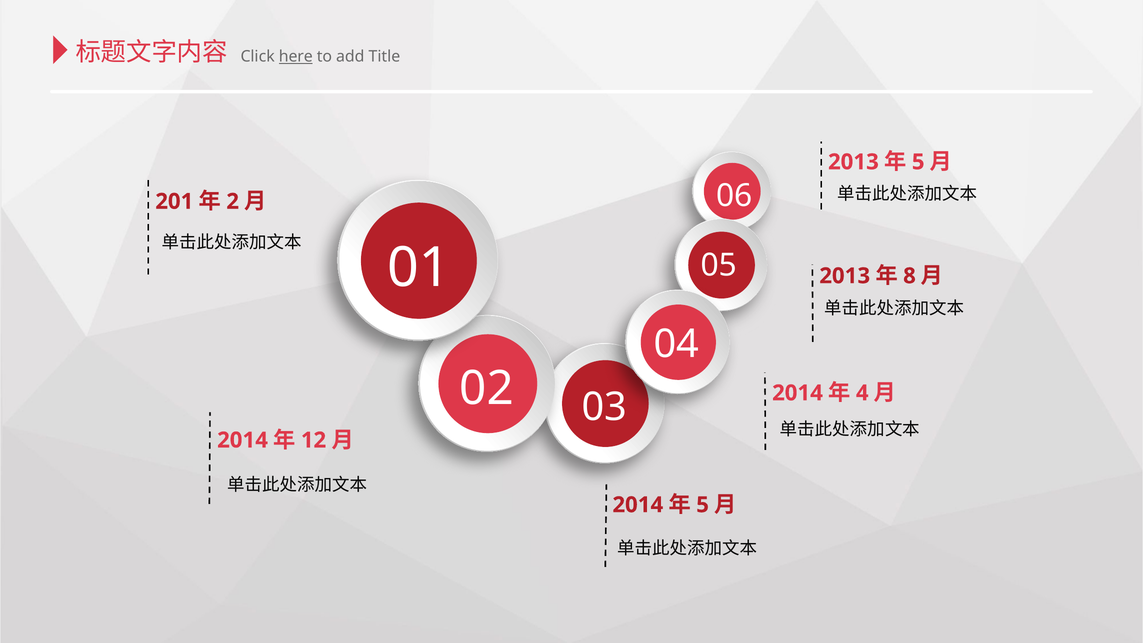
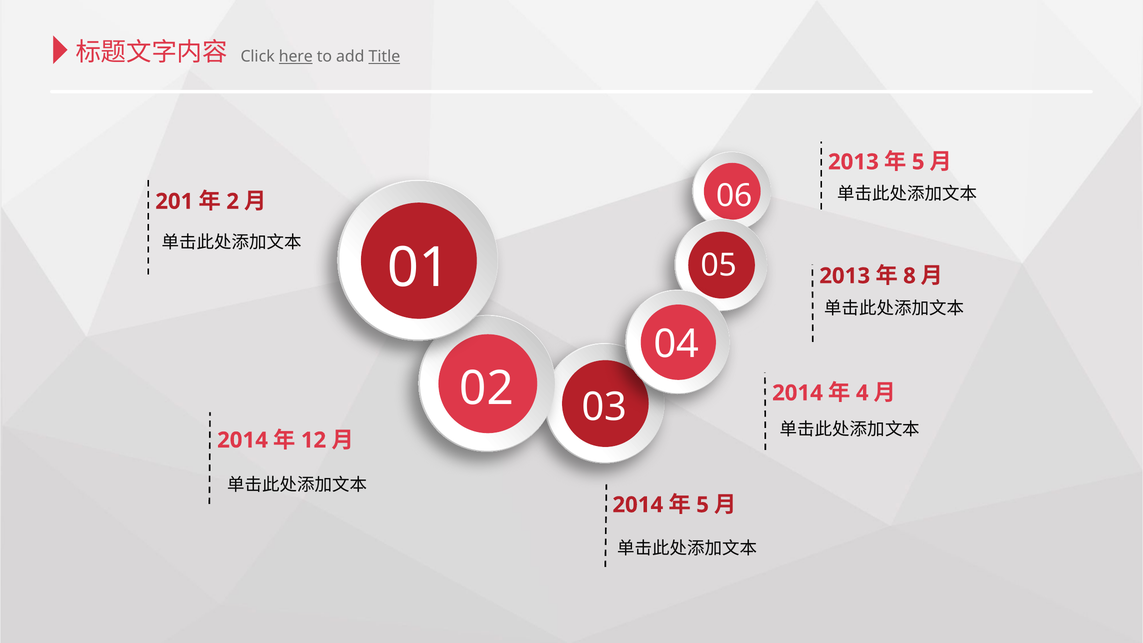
Title underline: none -> present (384, 56)
